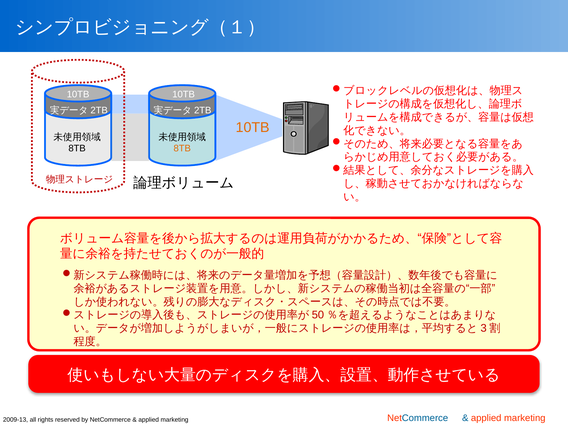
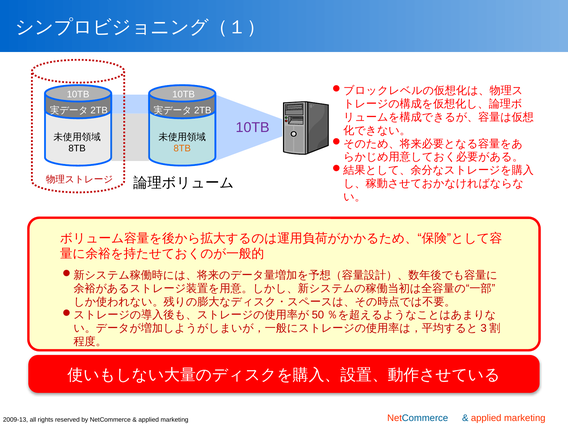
10TB colour: orange -> purple (253, 127)
